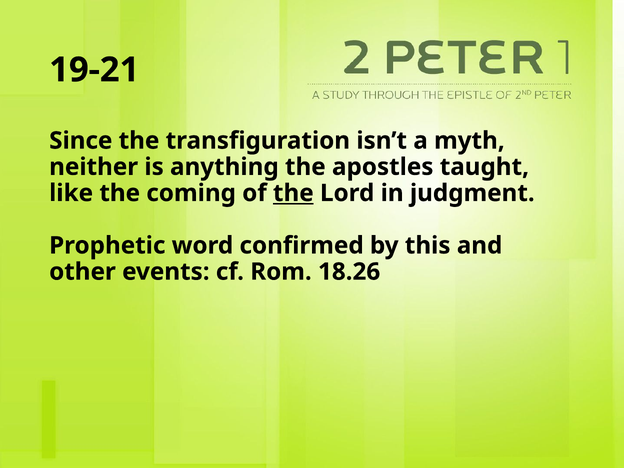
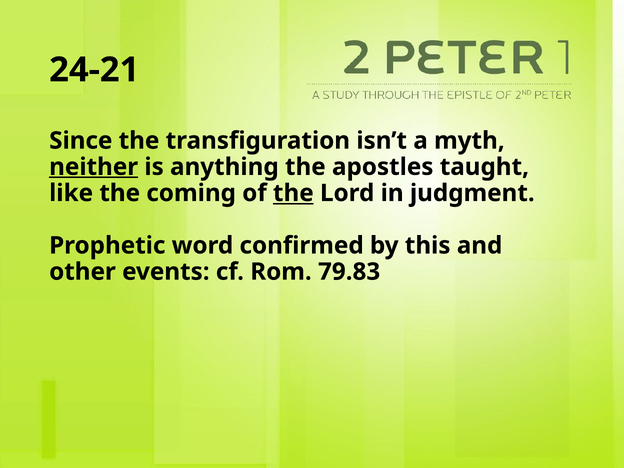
19-21: 19-21 -> 24-21 (94, 70)
neither underline: none -> present (94, 167)
18.26: 18.26 -> 79.83 (349, 272)
